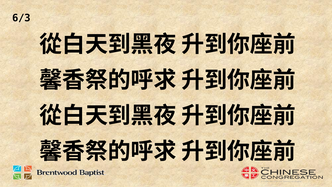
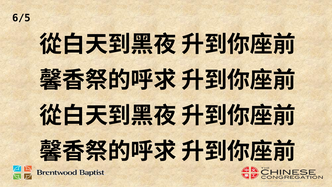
6/3: 6/3 -> 6/5 (21, 18)
